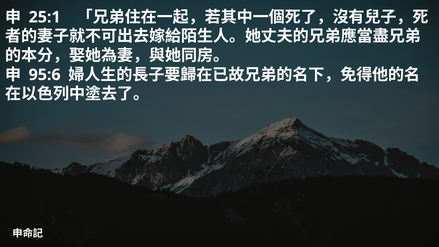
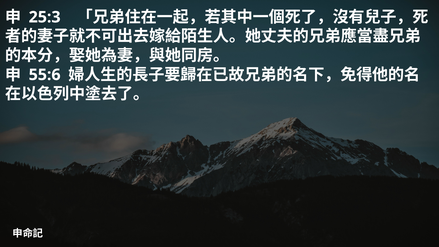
25:1: 25:1 -> 25:3 (45, 17)
95:6: 95:6 -> 55:6 (45, 75)
